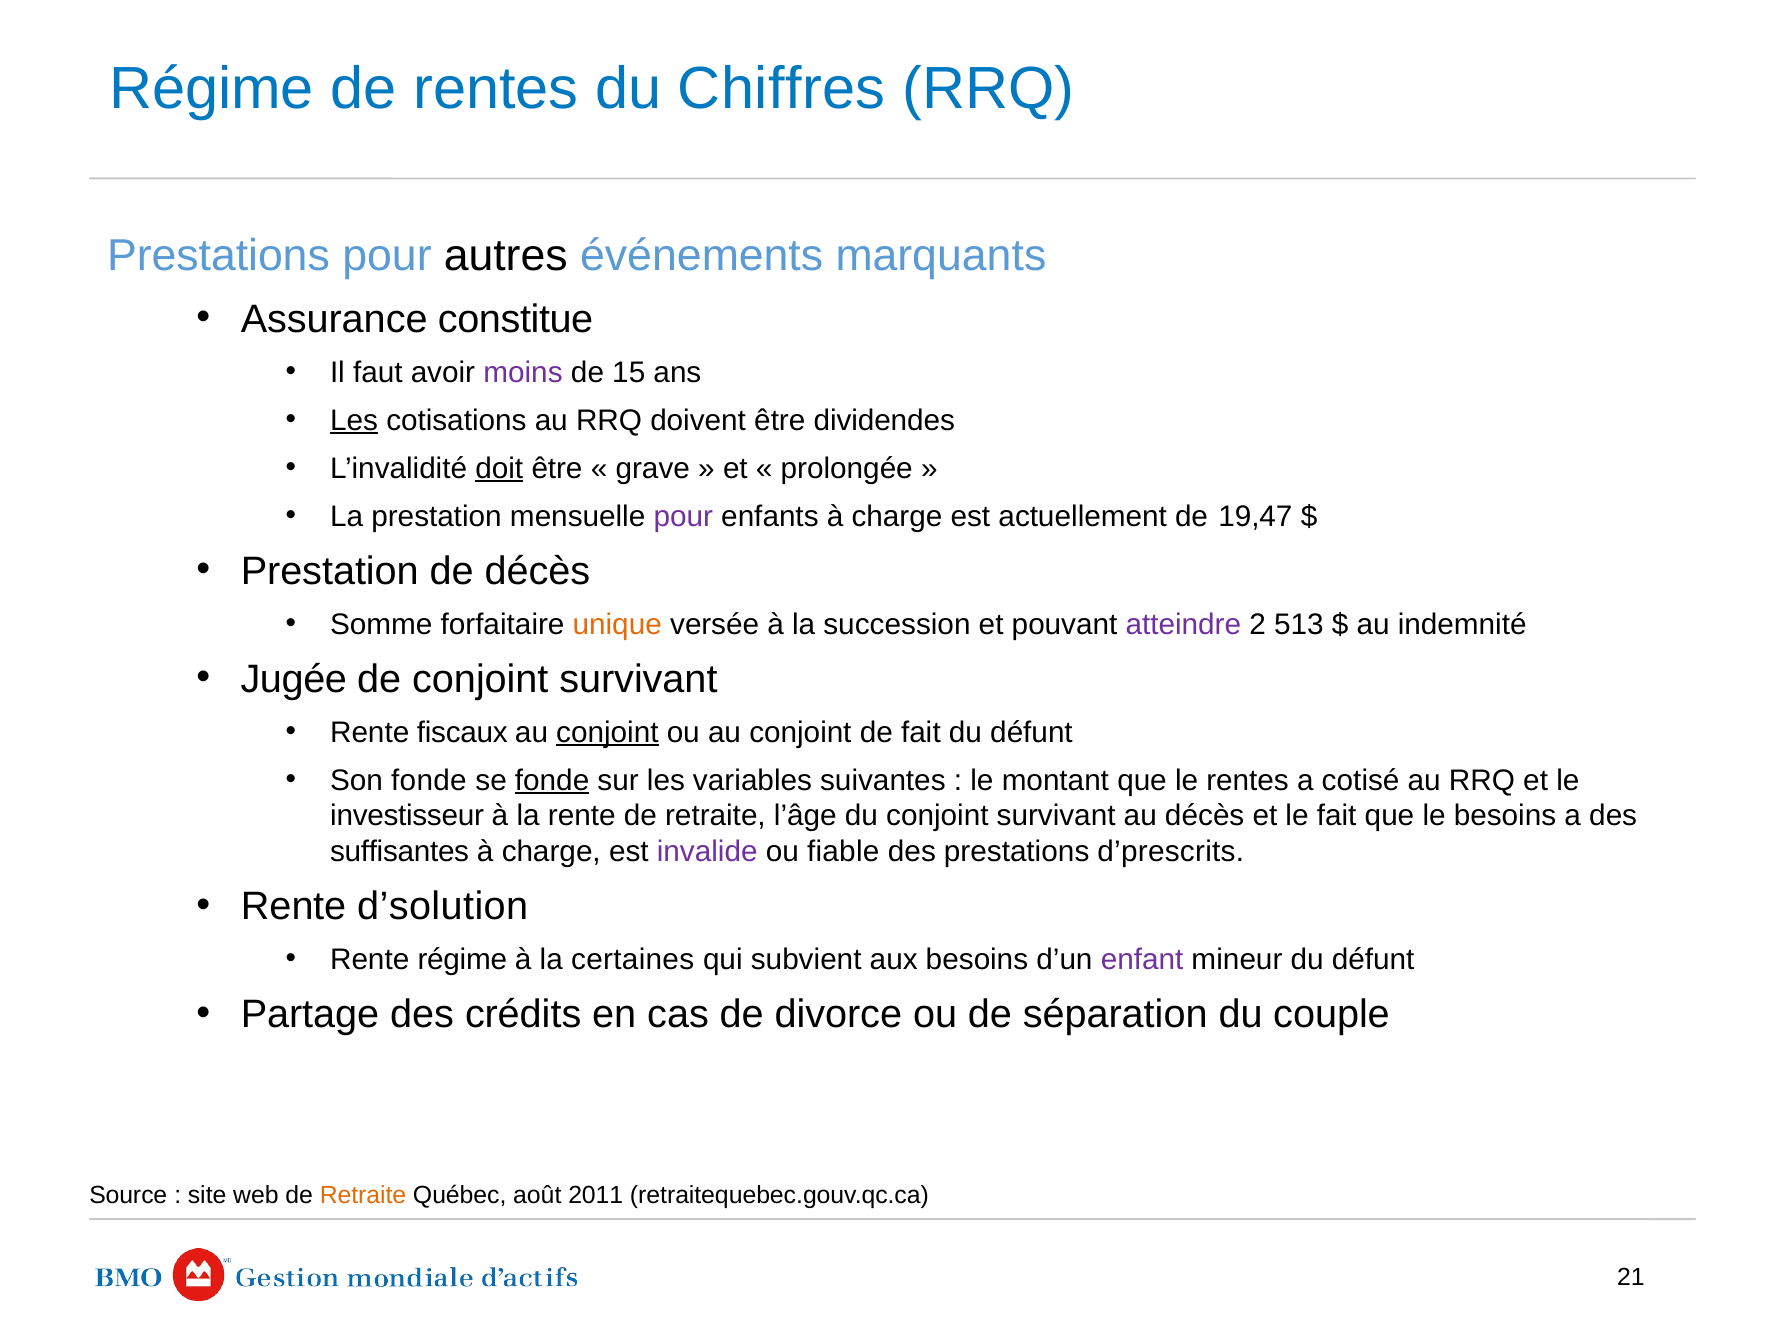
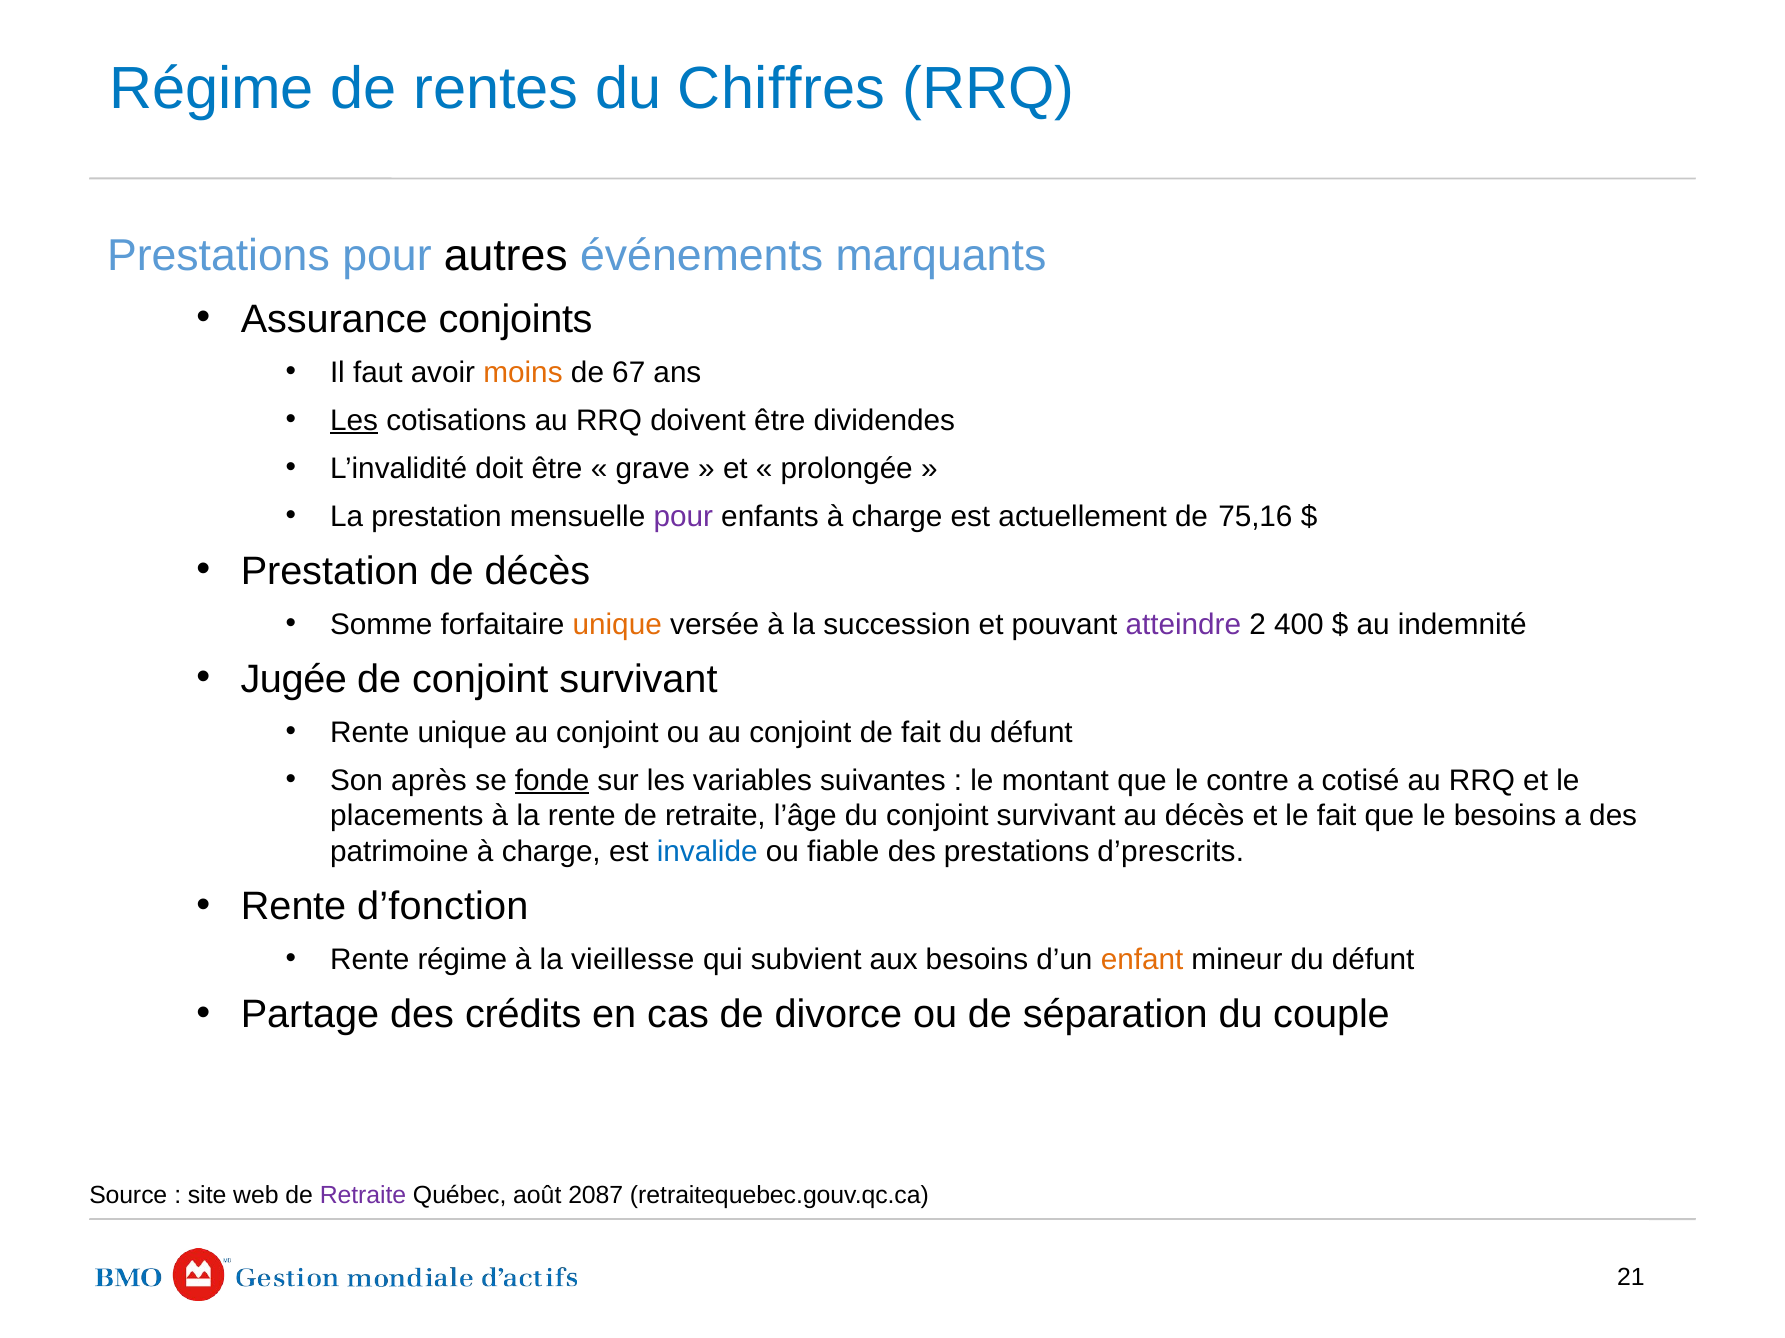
constitue: constitue -> conjoints (516, 319)
moins colour: purple -> orange (523, 372)
15: 15 -> 67 (629, 372)
doit underline: present -> none (499, 469)
19,47: 19,47 -> 75,16 (1255, 517)
513: 513 -> 400 (1299, 625)
Rente fiscaux: fiscaux -> unique (462, 733)
conjoint underline: present -> none (607, 733)
Son fonde: fonde -> après (429, 781)
le rentes: rentes -> contre (1248, 781)
investisseur: investisseur -> placements (407, 816)
suffisantes: suffisantes -> patrimoine (399, 852)
invalide colour: purple -> blue (707, 852)
d’solution: d’solution -> d’fonction (443, 907)
certaines: certaines -> vieillesse (633, 960)
enfant colour: purple -> orange (1142, 960)
Retraite colour: orange -> purple (363, 1196)
2011: 2011 -> 2087 (596, 1196)
